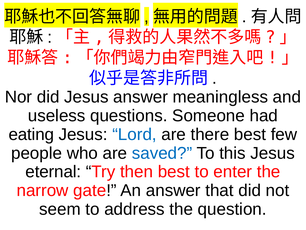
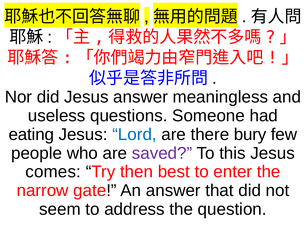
there best: best -> bury (250, 134)
saved colour: blue -> purple (162, 153)
eternal: eternal -> comes (53, 171)
